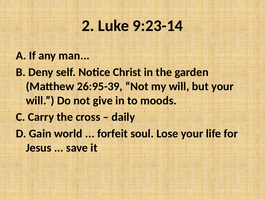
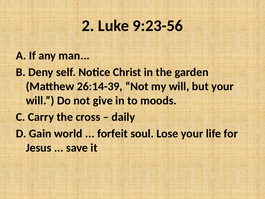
9:23-14: 9:23-14 -> 9:23-56 (158, 26)
26:95-39: 26:95-39 -> 26:14-39 (100, 86)
